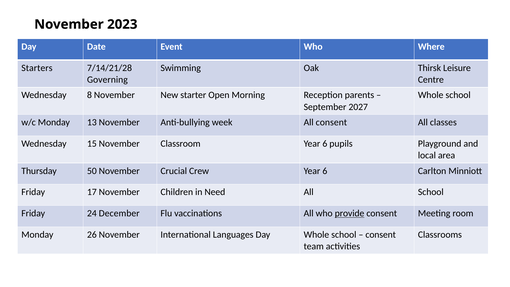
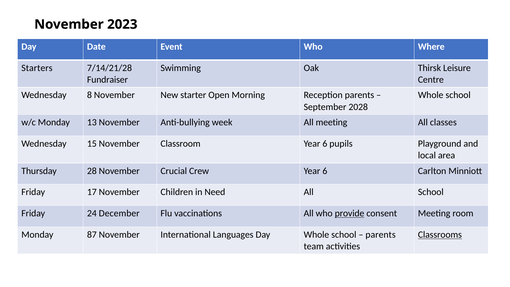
Governing: Governing -> Fundraiser (107, 80)
2027: 2027 -> 2028 (358, 107)
All consent: consent -> meeting (331, 122)
50: 50 -> 28 (92, 171)
26: 26 -> 87 (92, 235)
consent: consent -> parents (381, 235)
Classrooms underline: none -> present (440, 235)
